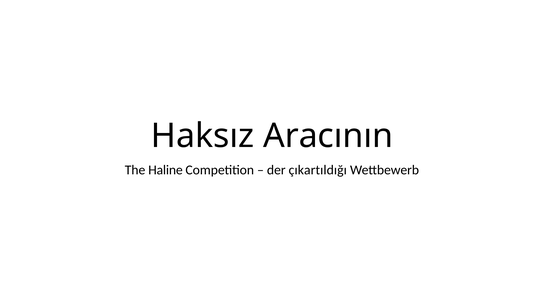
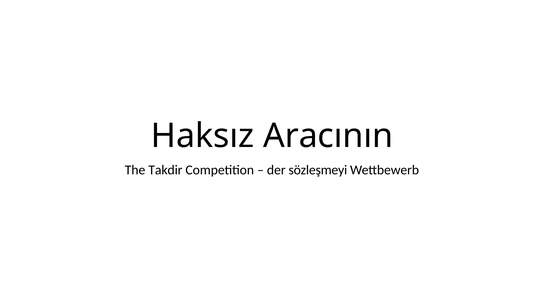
Haline: Haline -> Takdir (165, 170)
çıkartıldığı: çıkartıldığı -> sözleşmeyi (318, 170)
